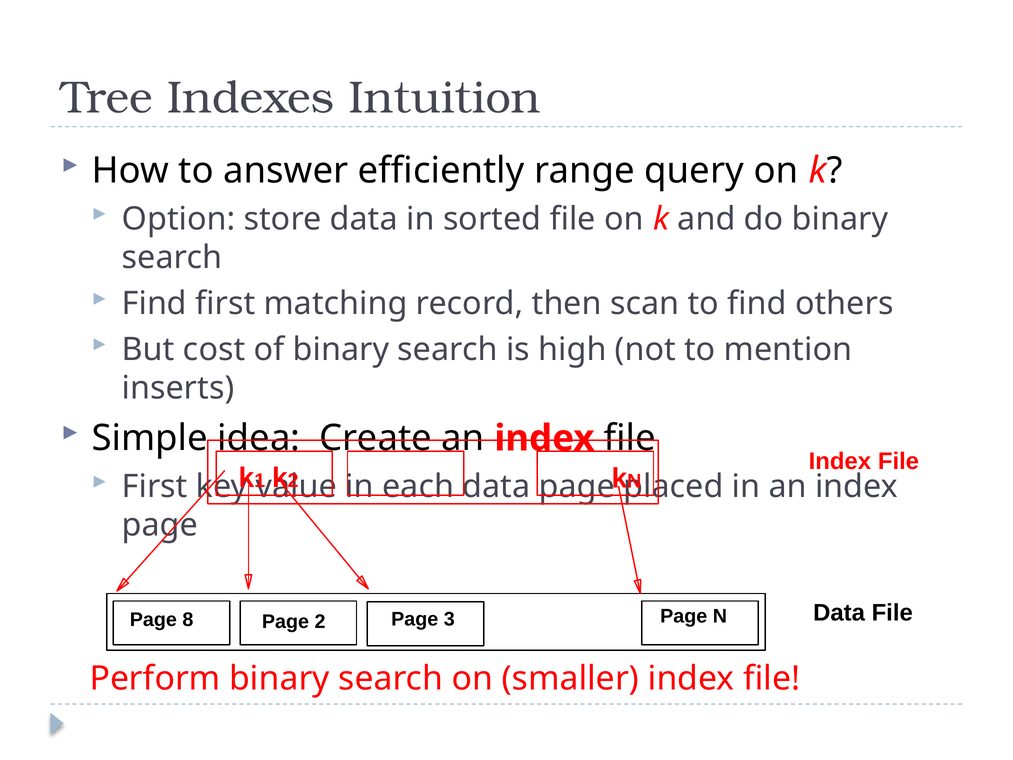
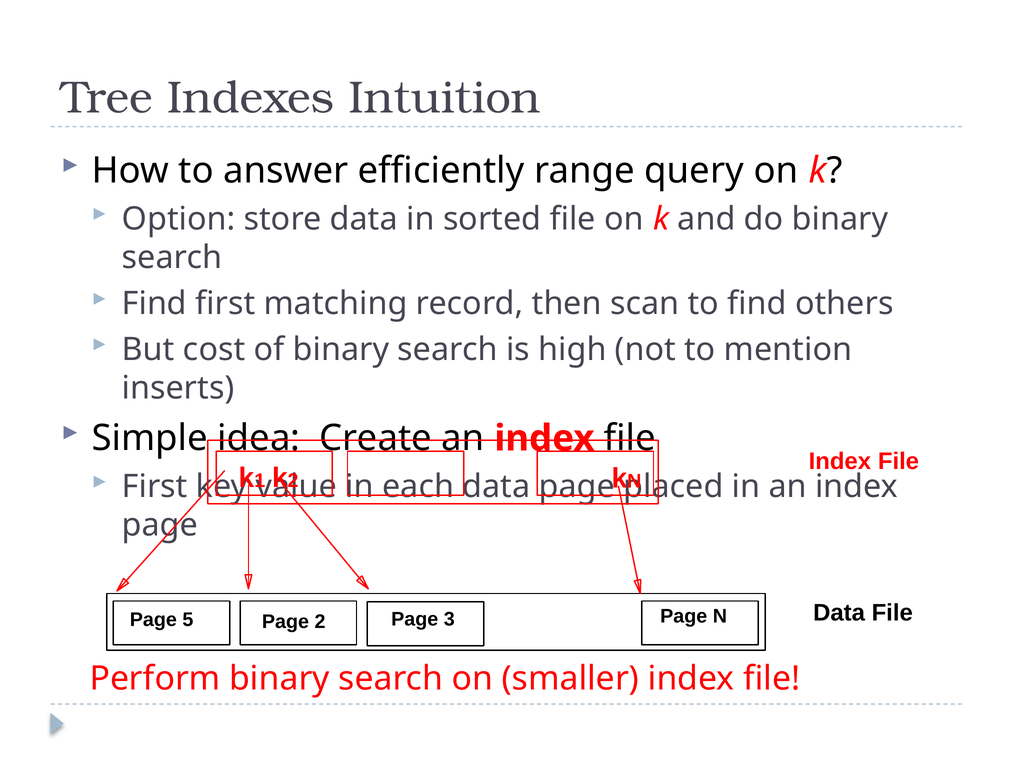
8: 8 -> 5 (188, 620)
